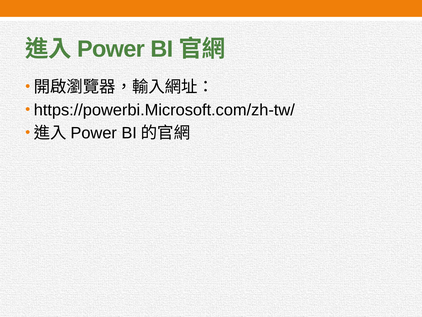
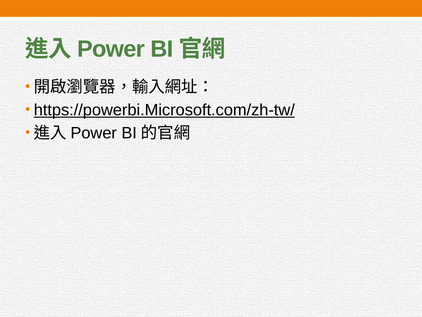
https://powerbi.Microsoft.com/zh-tw/ underline: none -> present (164, 110)
